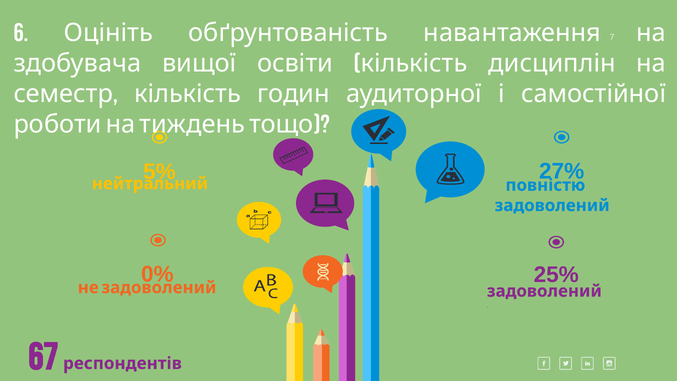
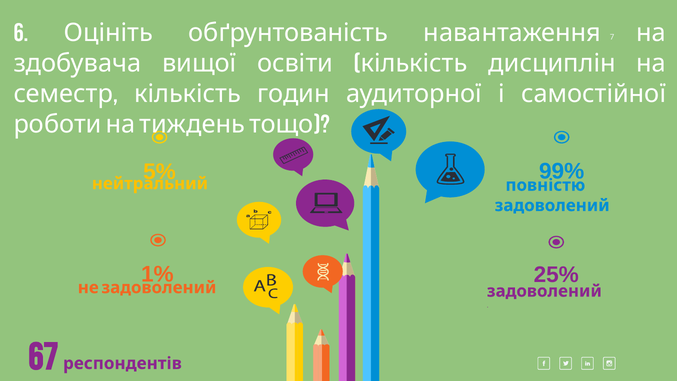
27%: 27% -> 99% (562, 171)
0%: 0% -> 1% (157, 274)
